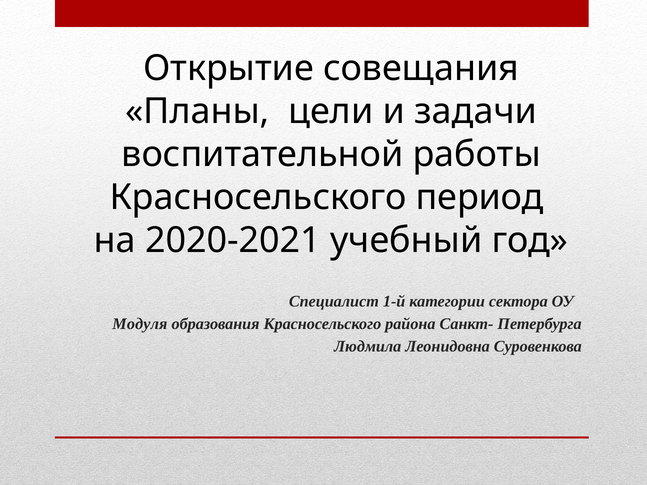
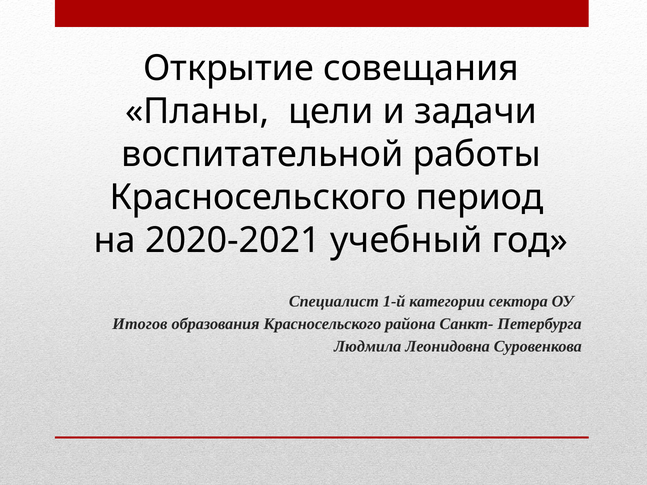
Модуля: Модуля -> Итогов (140, 324)
